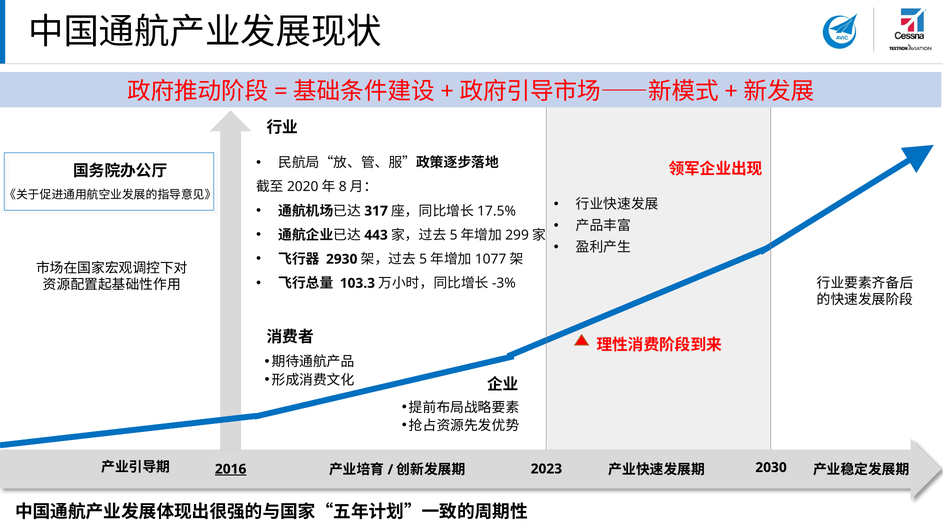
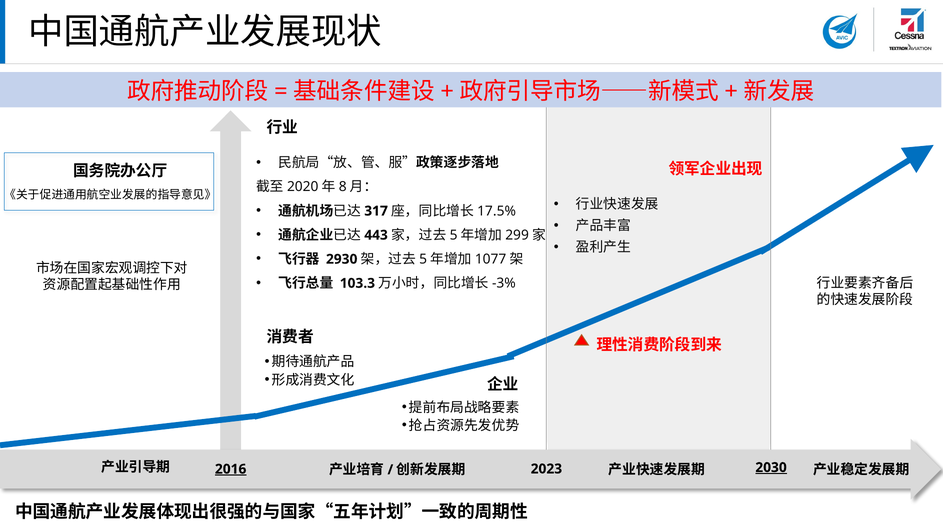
2030 underline: none -> present (771, 467)
